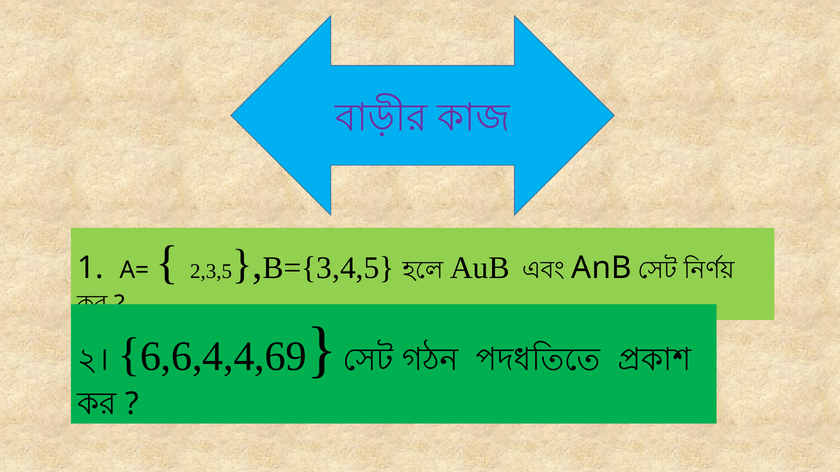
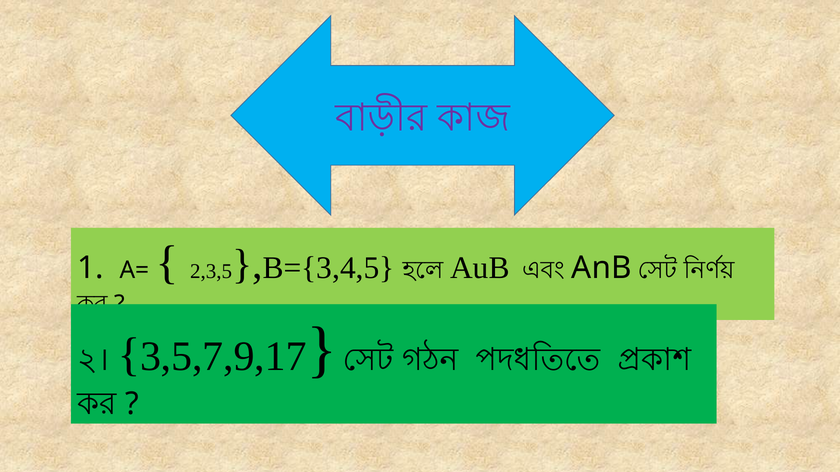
6,6,4,4,69: 6,6,4,4,69 -> 3,5,7,9,17 (223, 357)
